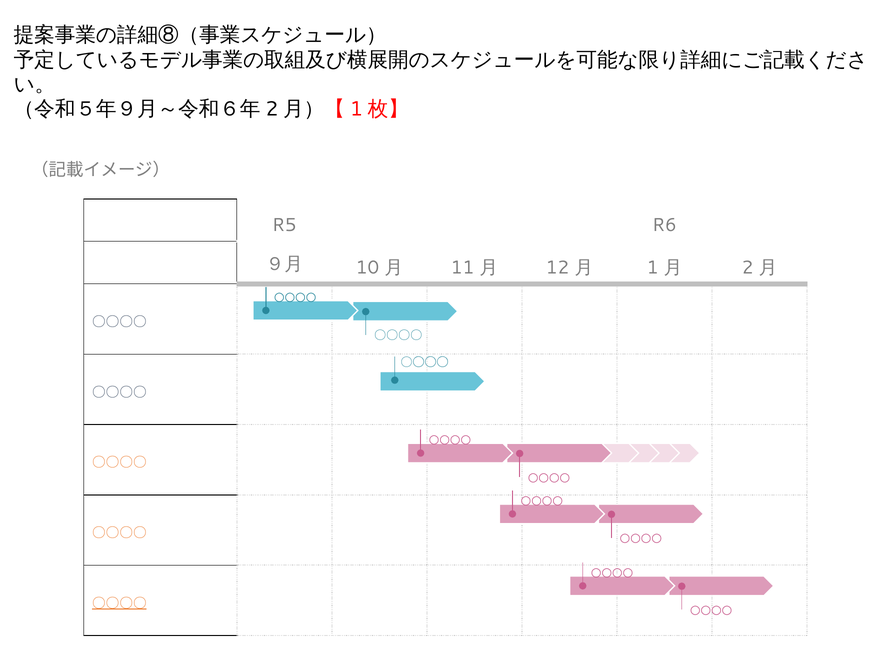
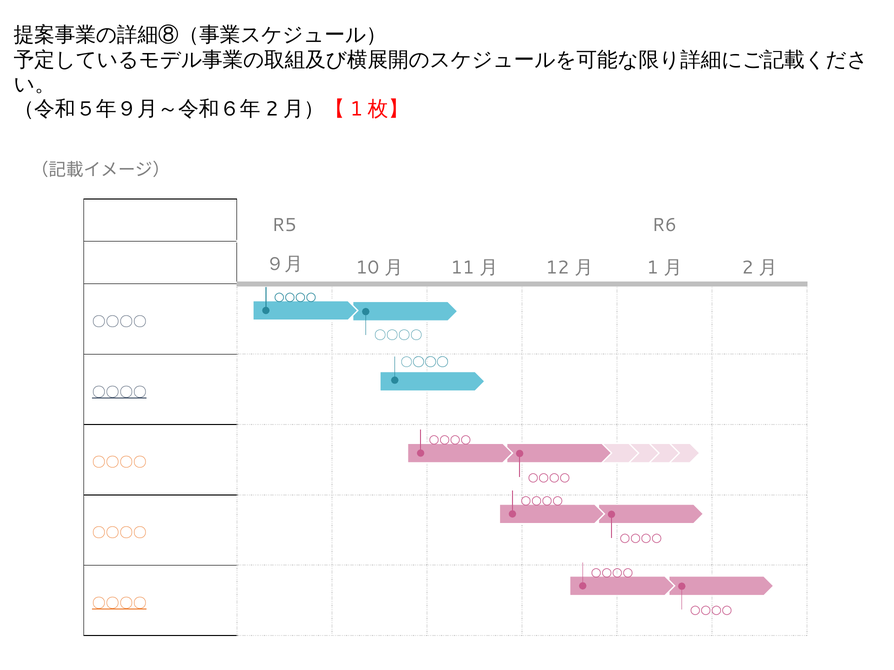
〇〇〇〇 underline: none -> present (119, 392)
